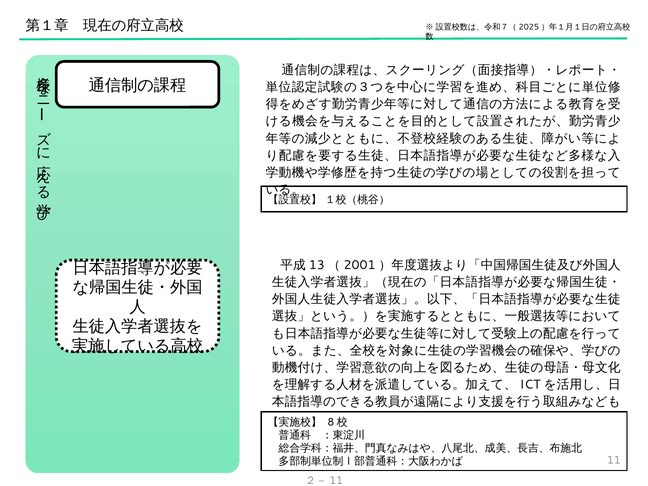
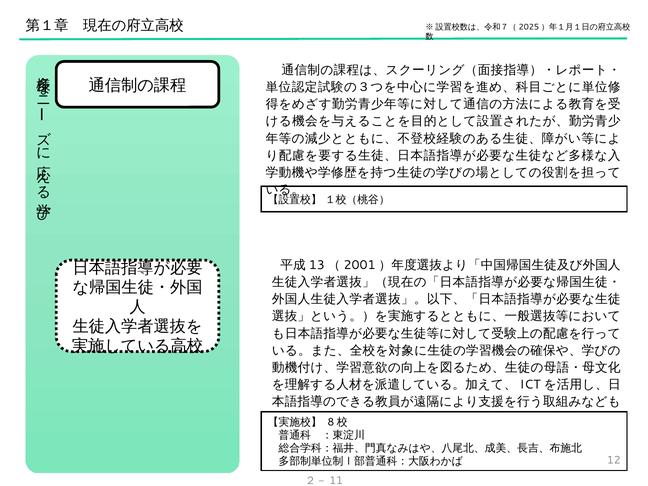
11: 11 -> 12 (614, 460)
